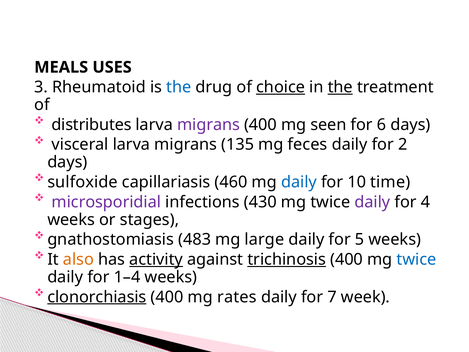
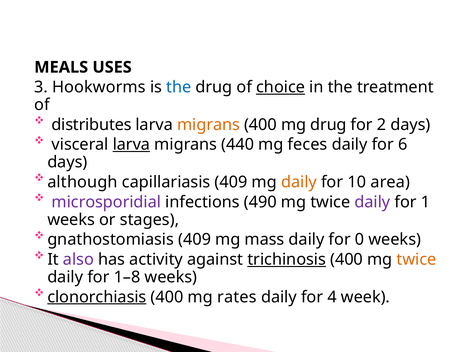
Rheumatoid: Rheumatoid -> Hookworms (99, 87)
the underline: present -> none (340, 87)
migrans colour: purple -> orange (208, 125)
mg seen: seen -> drug (328, 125)
6: 6 -> 2 (381, 125)
larva underline: none -> present (131, 145)
135: 135 -> 440 (238, 145)
2: 2 -> 6 (403, 145)
sulfoxide: sulfoxide -> although (83, 182)
capillariasis 460: 460 -> 409 (231, 182)
daily colour: blue -> orange (299, 182)
time: time -> area (390, 182)
430: 430 -> 490 (260, 202)
4: 4 -> 1 (426, 202)
gnathostomiasis 483: 483 -> 409 (195, 239)
large: large -> mass (265, 239)
5: 5 -> 0 (360, 239)
also colour: orange -> purple (78, 259)
activity underline: present -> none (156, 259)
twice colour: blue -> orange (416, 259)
1–4: 1–4 -> 1–8 (127, 277)
7: 7 -> 4 (332, 297)
